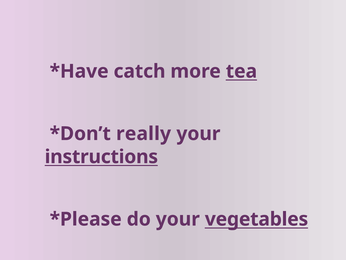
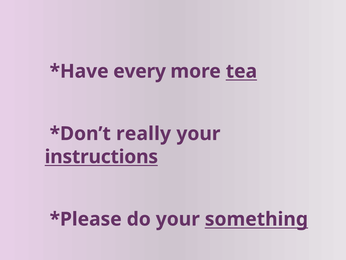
catch: catch -> every (140, 71)
vegetables: vegetables -> something (256, 219)
